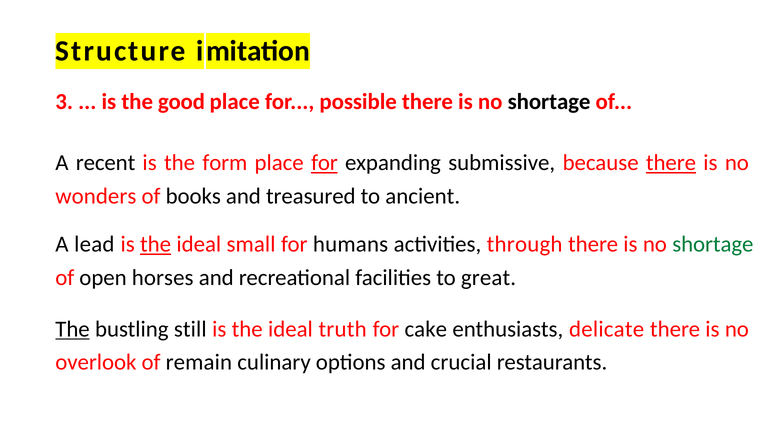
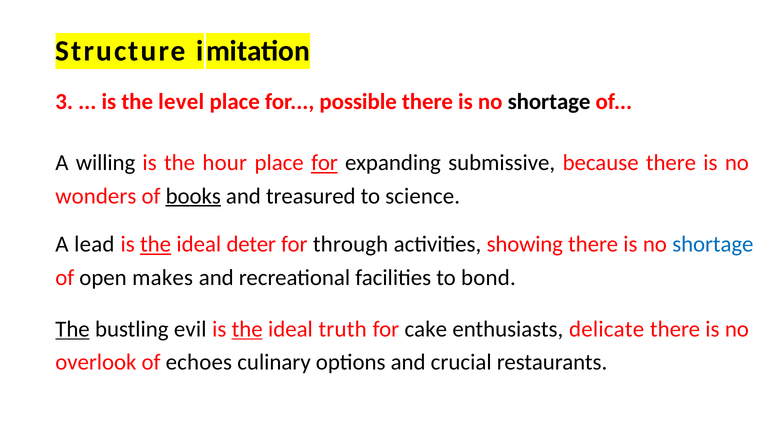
good: good -> level (181, 102)
recent: recent -> willing (106, 163)
form: form -> hour (225, 163)
there underline: present -> none (671, 163)
books underline: none -> present (193, 196)
ancient: ancient -> science (423, 196)
small: small -> deter (251, 244)
humans: humans -> through (351, 244)
through: through -> showing (525, 244)
shortage colour: green -> blue (713, 244)
horses: horses -> makes (163, 278)
great: great -> bond (488, 278)
still: still -> evil (190, 329)
the underline: none -> present (247, 329)
remain: remain -> echoes (199, 362)
